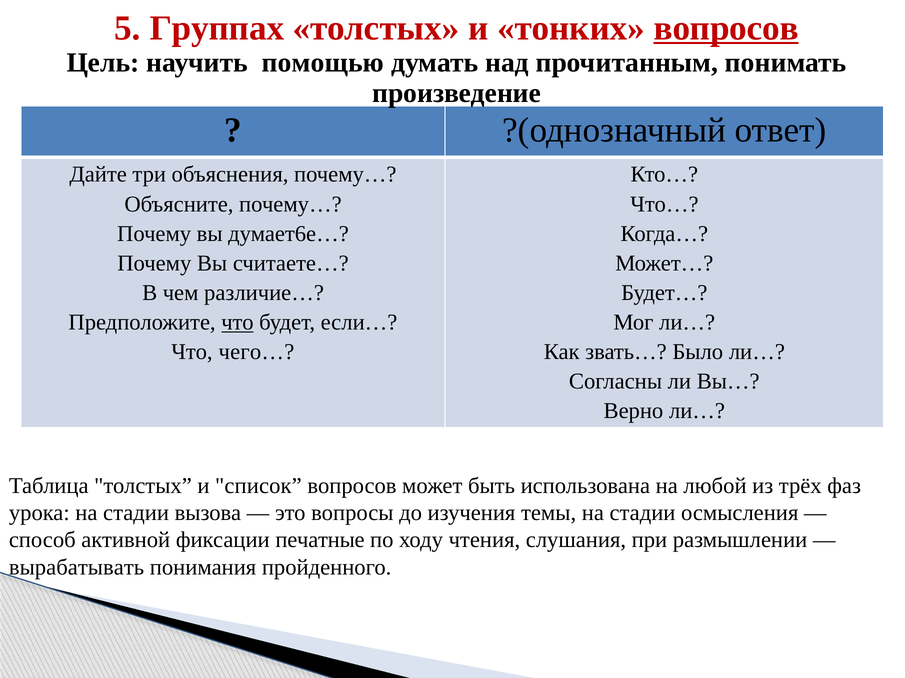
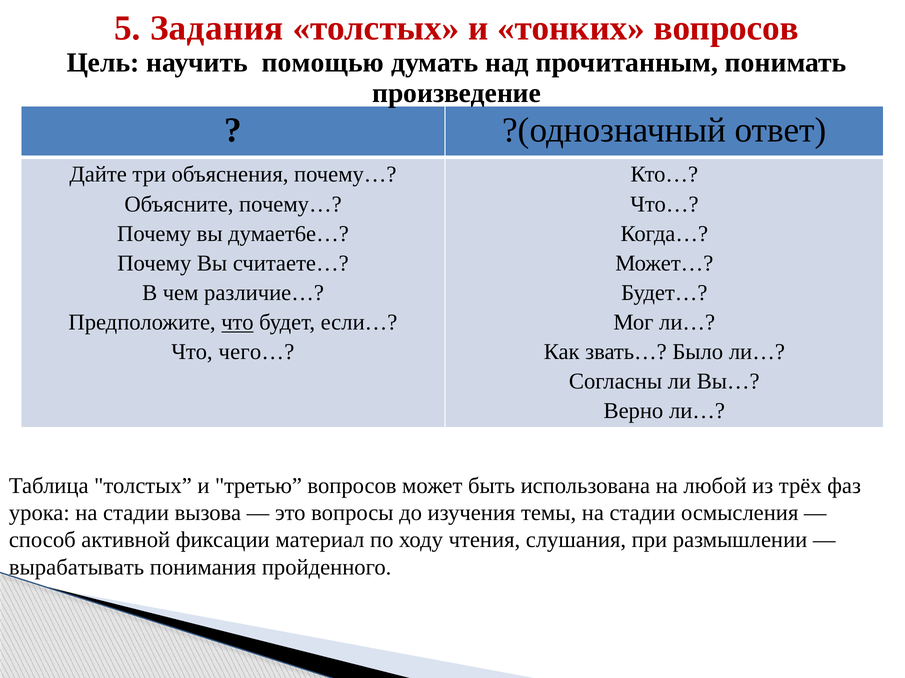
Группах: Группах -> Задания (217, 28)
вопросов underline: present -> none (726, 28)
список: список -> третью (258, 486)
печатные: печатные -> материал (320, 541)
